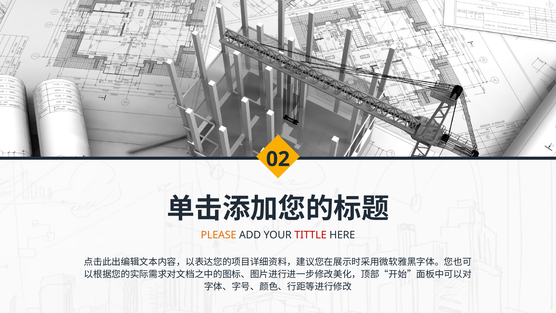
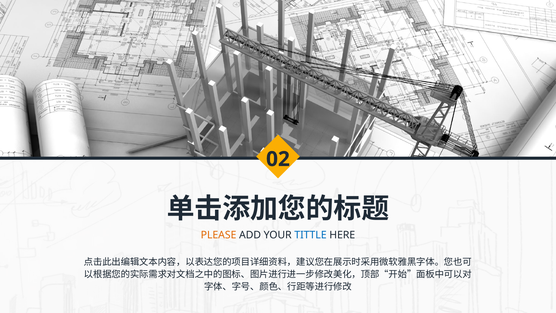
TITTLE colour: red -> blue (310, 235)
